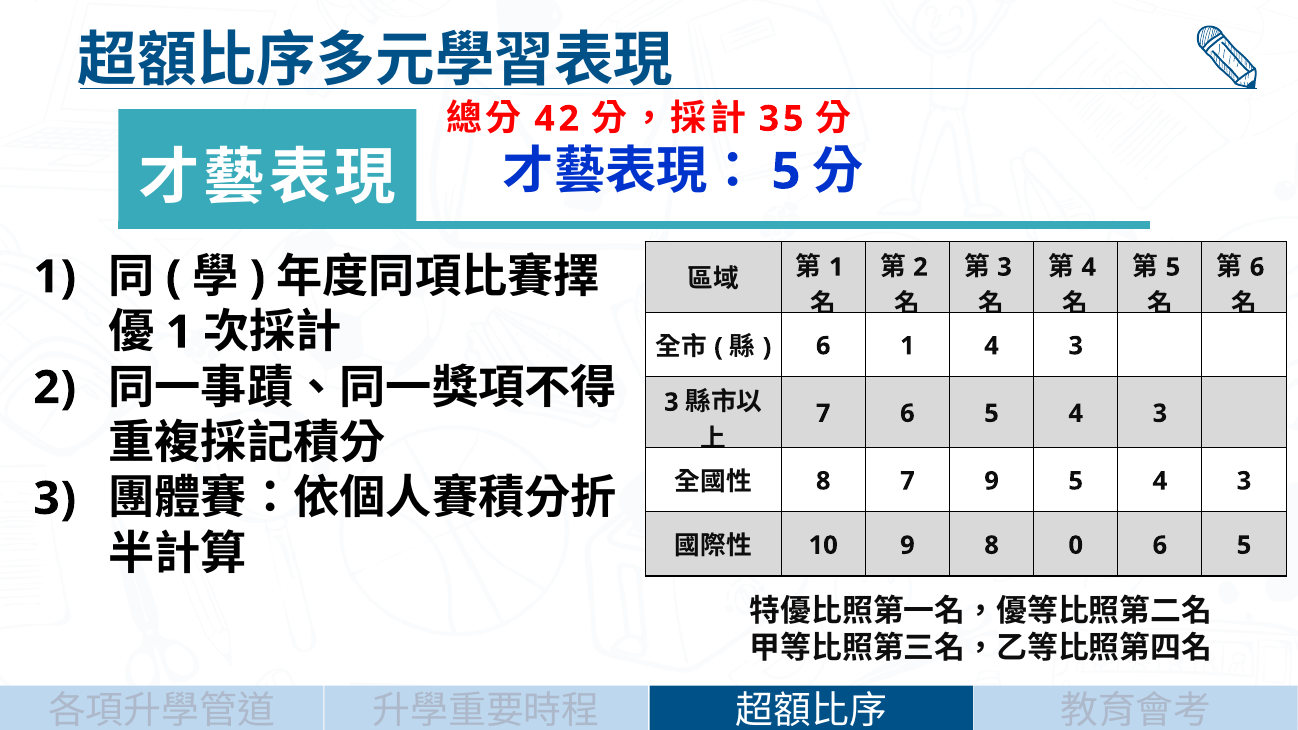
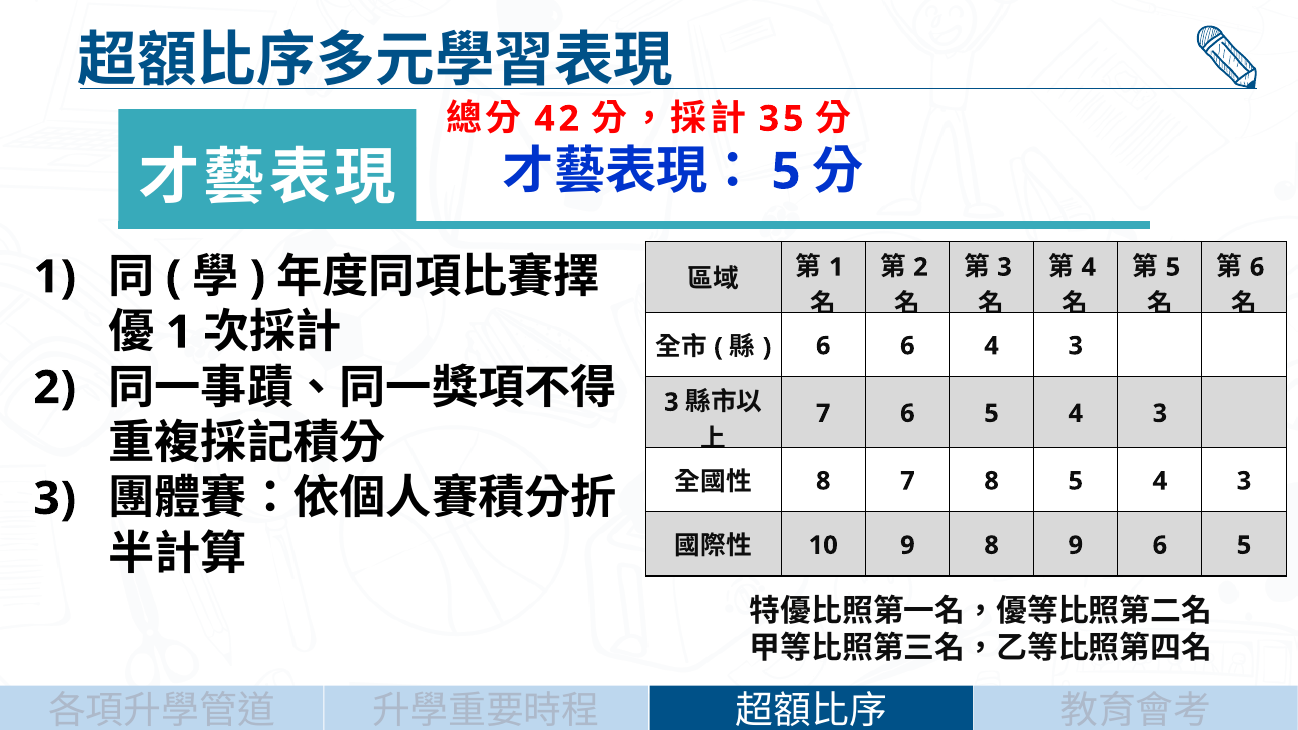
6 1: 1 -> 6 (907, 346)
7 9: 9 -> 8 (992, 481)
8 0: 0 -> 9 (1076, 545)
